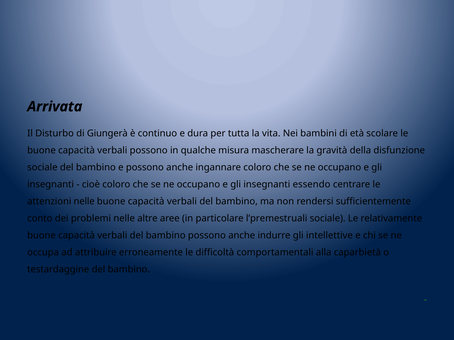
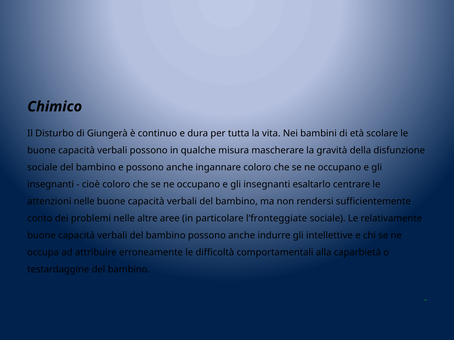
Arrivata: Arrivata -> Chimico (55, 107)
essendo: essendo -> esaltarlo (312, 185)
l’premestruali: l’premestruali -> l’fronteggiate (277, 219)
